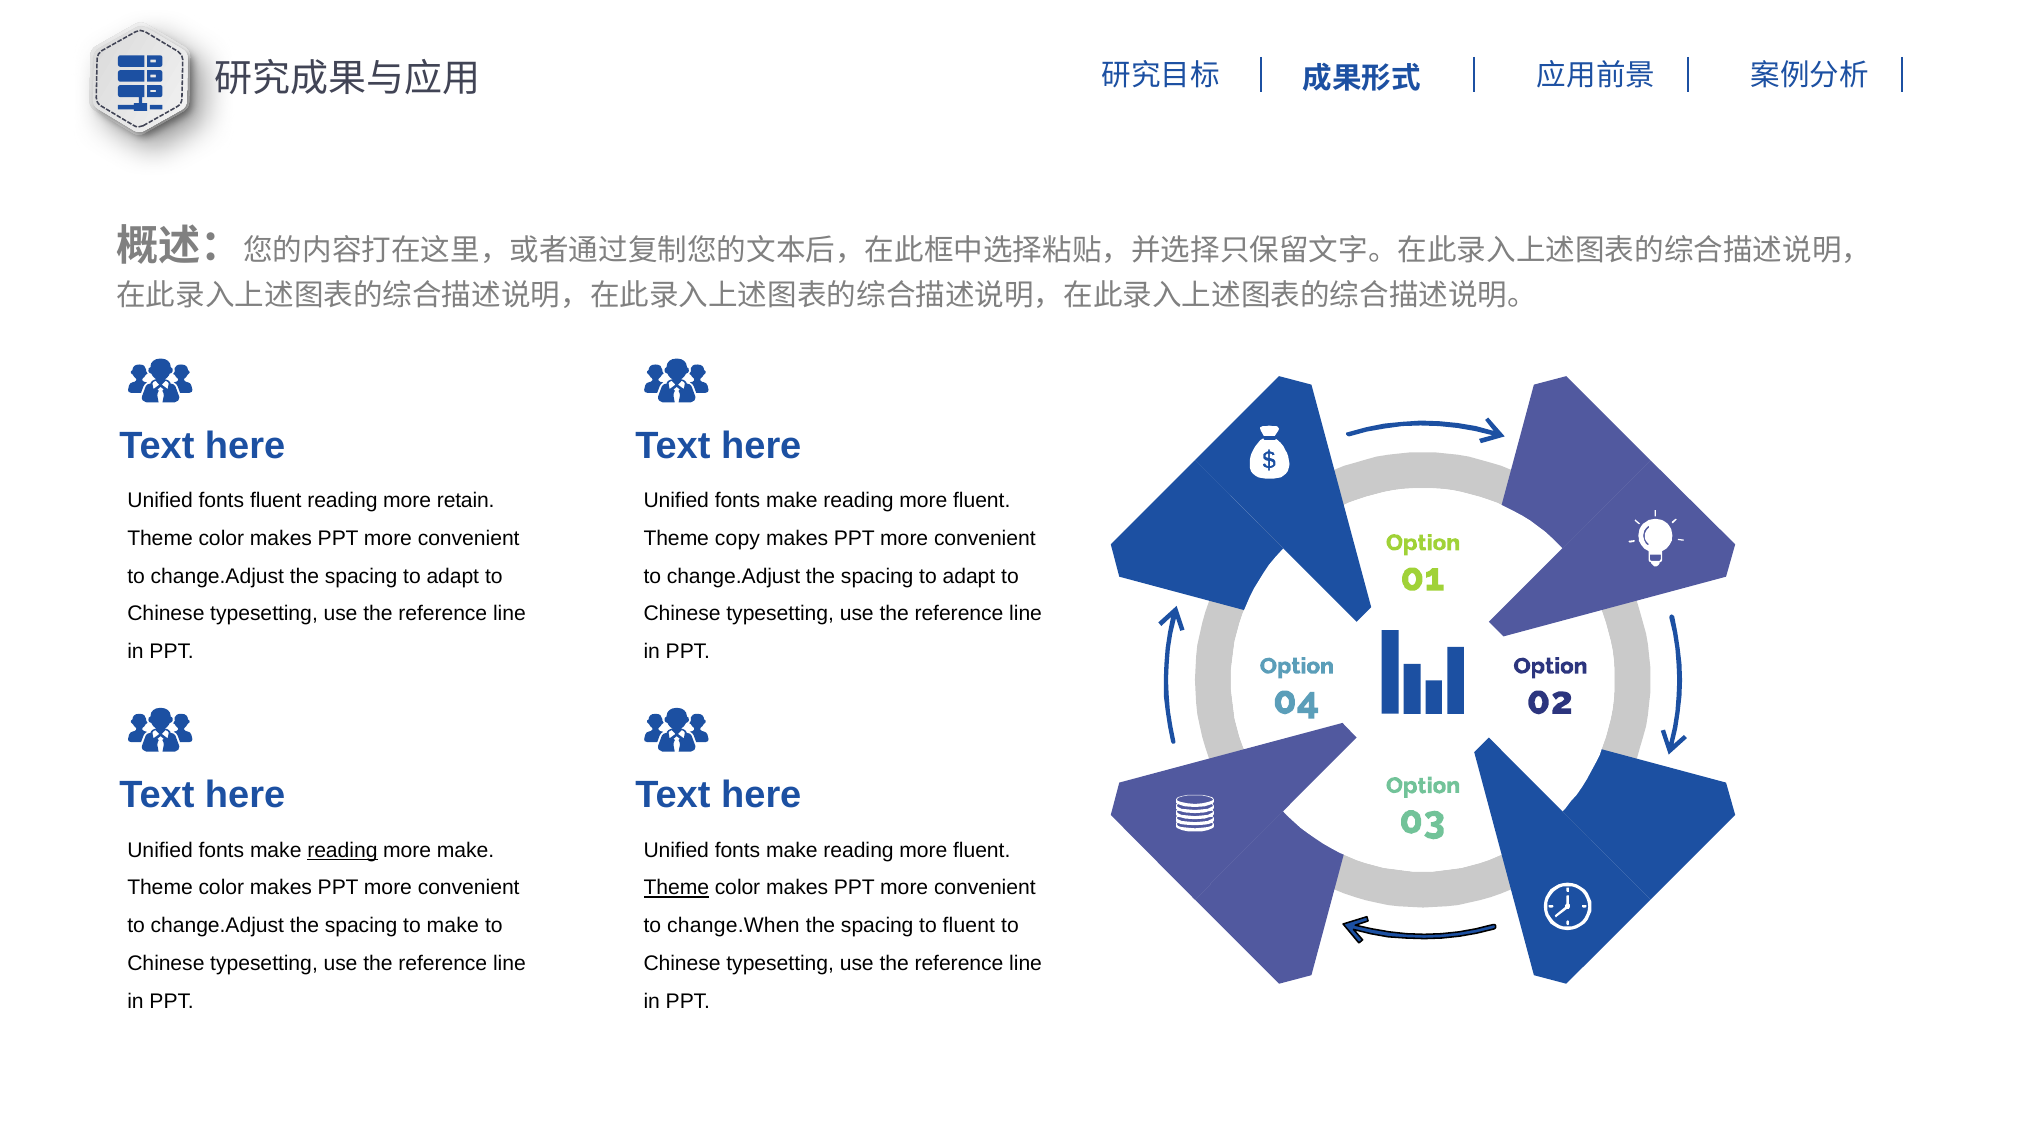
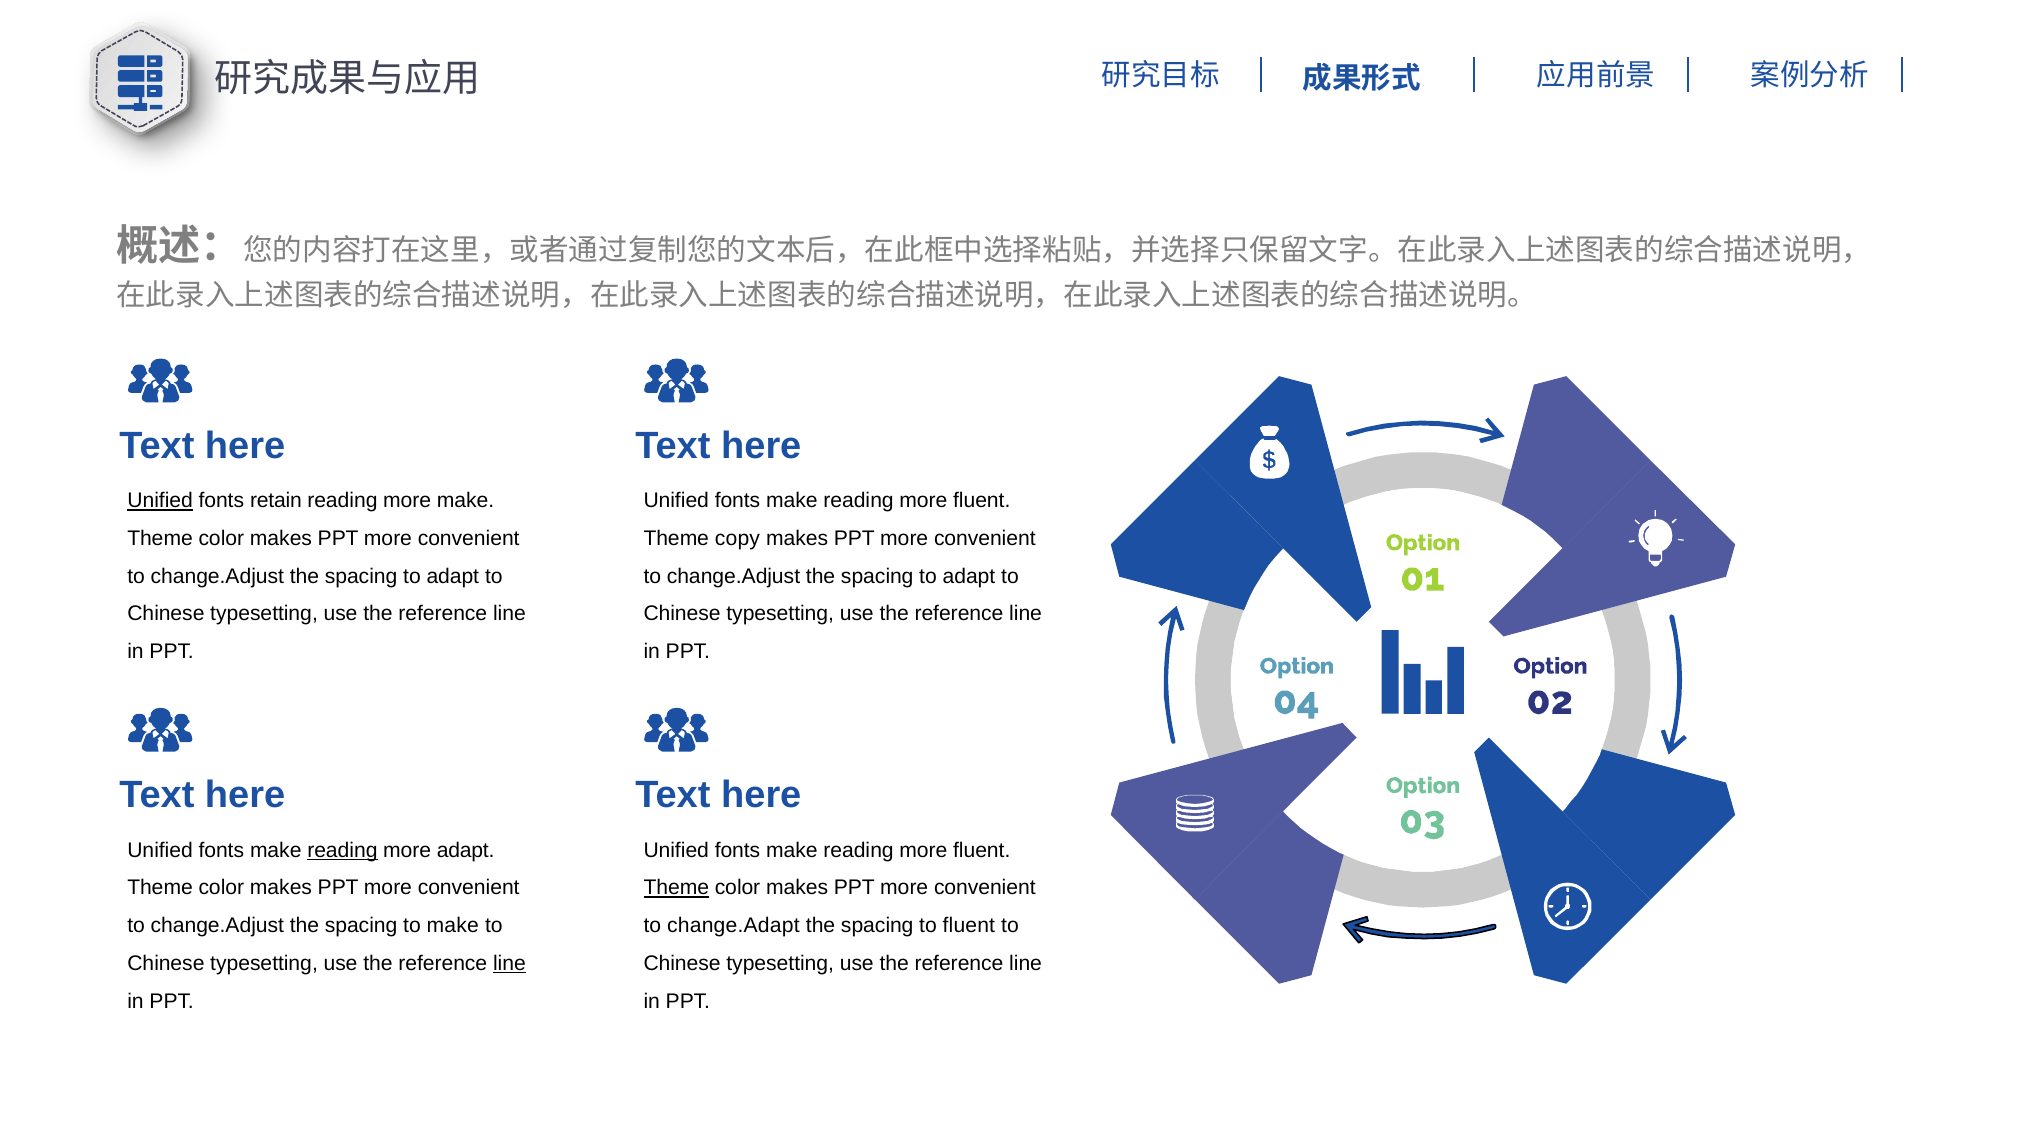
Unified underline: none -> present (160, 501)
fonts fluent: fluent -> retain (276, 501)
more retain: retain -> make (466, 501)
more make: make -> adapt (466, 851)
change.When: change.When -> change.Adapt (733, 926)
line underline: none -> present (509, 964)
